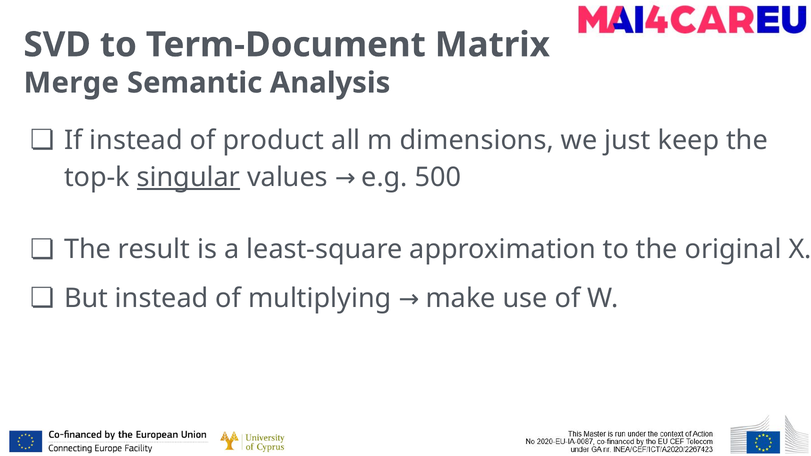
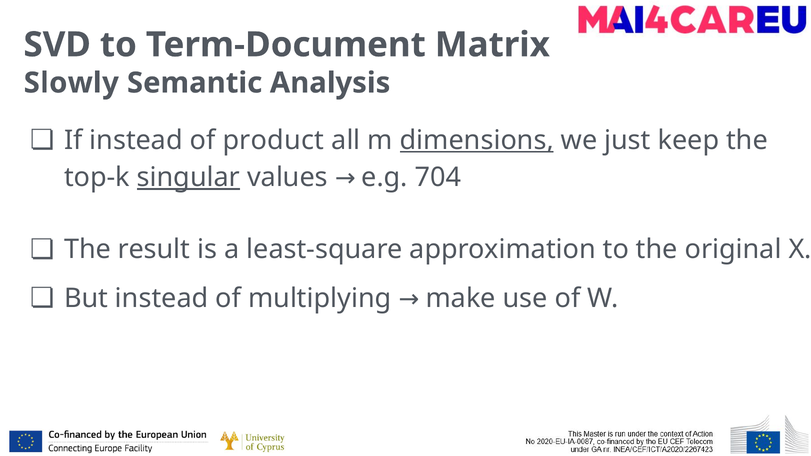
Merge: Merge -> Slowly (71, 83)
dimensions underline: none -> present (477, 140)
500: 500 -> 704 (438, 177)
